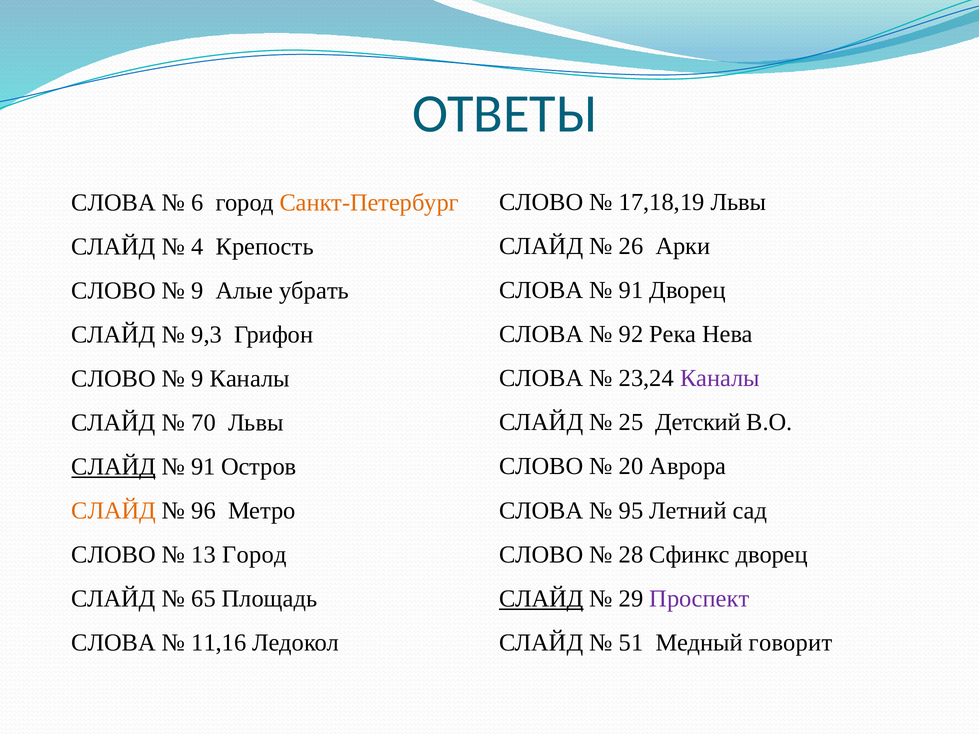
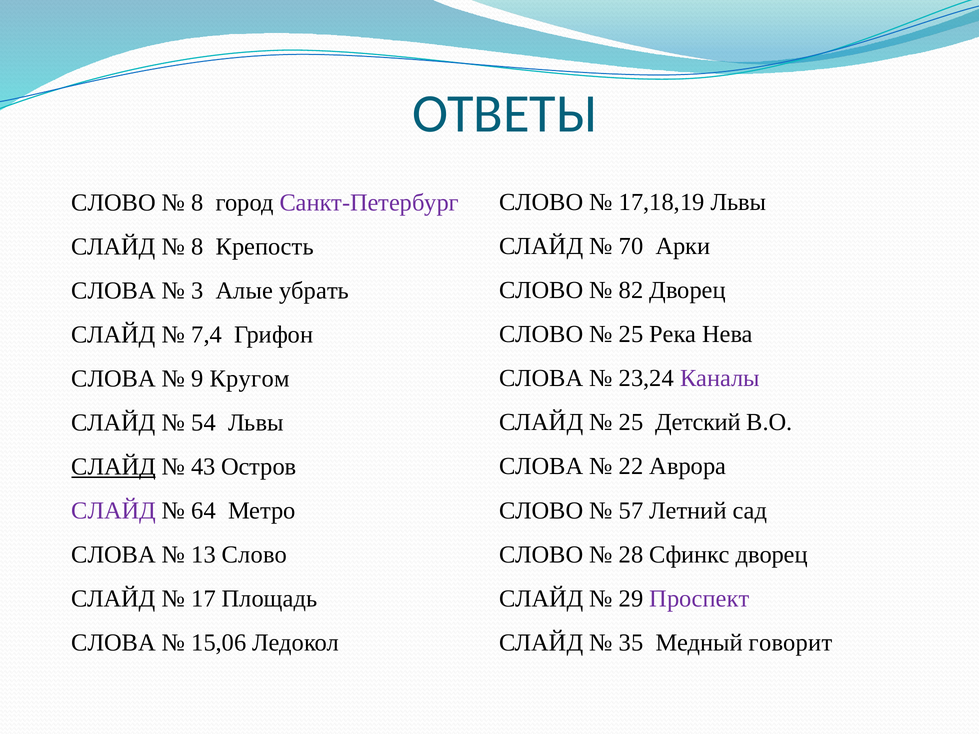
СЛОВА: СЛОВА -> СЛОВО (114, 203)
6: 6 -> 8 (197, 203)
Санкт-Петербург colour: orange -> purple (369, 203)
26: 26 -> 70 (631, 246)
4: 4 -> 8 (197, 247)
СЛОВА: СЛОВА -> СЛОВО (541, 290)
91: 91 -> 82 (631, 290)
СЛОВО: СЛОВО -> СЛОВА (114, 291)
9: 9 -> 3 (197, 291)
СЛОВА: СЛОВА -> СЛОВО (541, 334)
92: 92 -> 25 (631, 334)
9,3: 9,3 -> 7,4 (207, 335)
СЛОВО: СЛОВО -> СЛОВА (114, 379)
9 Каналы: Каналы -> Кругом (250, 379)
70: 70 -> 54 (204, 423)
СЛОВО: СЛОВО -> СЛОВА (541, 467)
20: 20 -> 22 (631, 467)
91: 91 -> 43 (203, 467)
СЛОВА: СЛОВА -> СЛОВО (541, 511)
95: 95 -> 57 (631, 511)
СЛАЙД colour: orange -> purple (114, 511)
96: 96 -> 64 (204, 511)
СЛОВО: СЛОВО -> СЛОВА (114, 555)
13 Город: Город -> Слово (254, 555)
СЛАЙД underline: present -> none (541, 599)
65: 65 -> 17 (204, 599)
51: 51 -> 35 (631, 643)
11,16: 11,16 -> 15,06 (219, 643)
